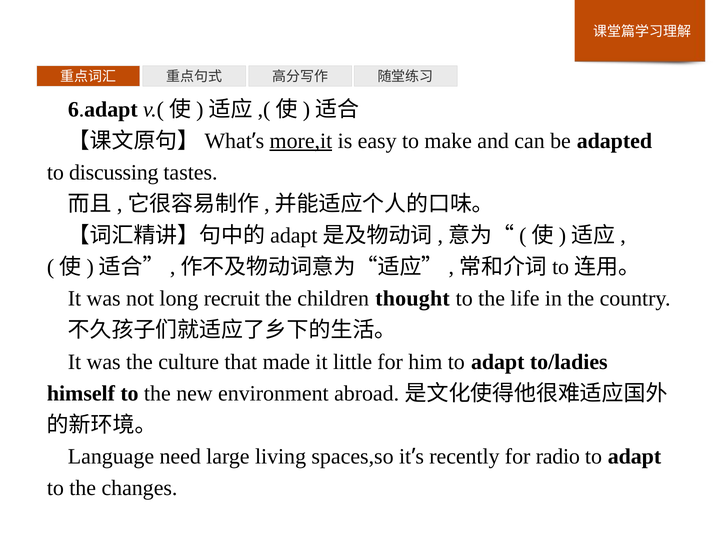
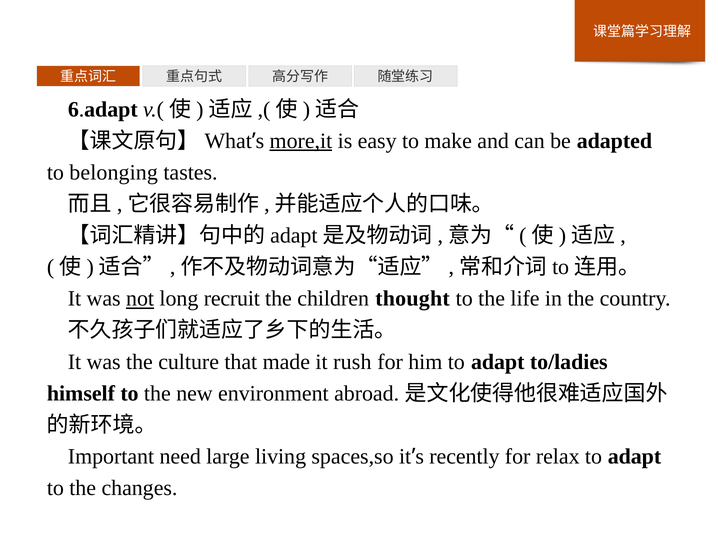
discussing: discussing -> belonging (114, 173)
not underline: none -> present (140, 299)
little: little -> rush (352, 362)
Language: Language -> Important (111, 457)
radio: radio -> relax (558, 457)
